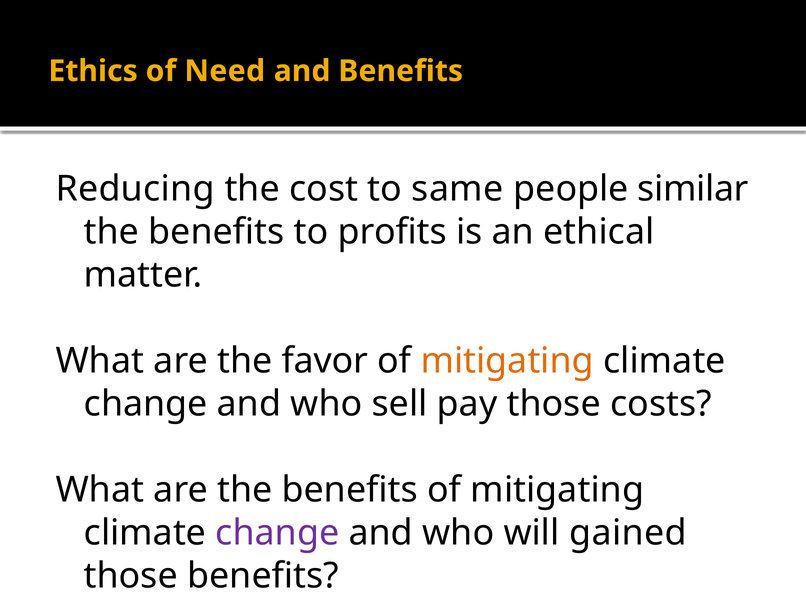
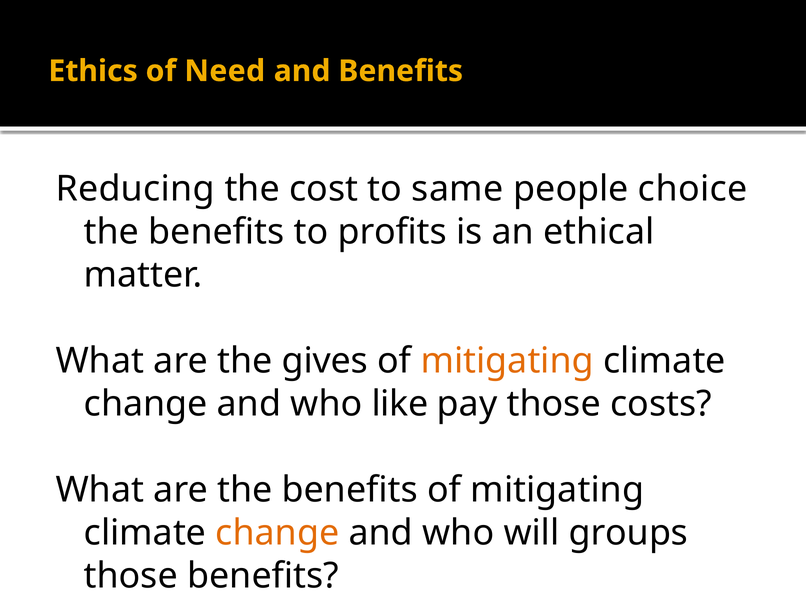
similar: similar -> choice (693, 189)
favor: favor -> gives (325, 361)
sell: sell -> like (400, 404)
change colour: purple -> orange (277, 533)
gained: gained -> groups (628, 533)
